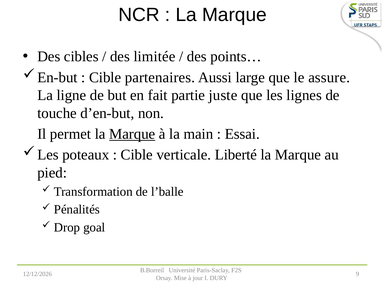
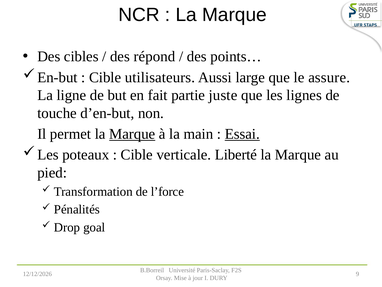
limitée: limitée -> répond (154, 56)
partenaires: partenaires -> utilisateurs (160, 77)
Essai underline: none -> present (242, 134)
l’balle: l’balle -> l’force (167, 191)
